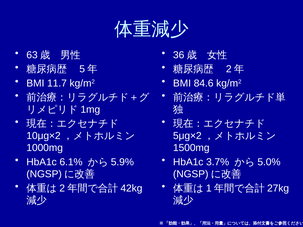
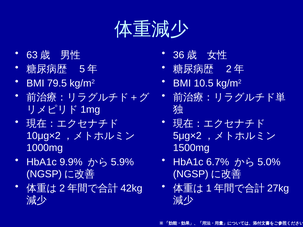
11.7: 11.7 -> 79.5 (57, 83)
84.6: 84.6 -> 10.5 (204, 83)
6.1%: 6.1% -> 9.9% (71, 162)
3.7%: 3.7% -> 6.7% (218, 162)
